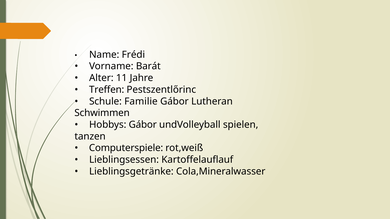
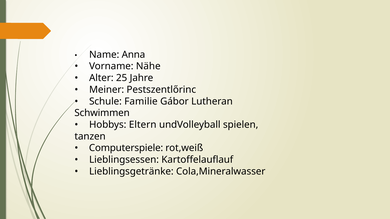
Frédi: Frédi -> Anna (133, 55)
Barát: Barát -> Nähe (148, 66)
11: 11 -> 25 (122, 78)
Treffen: Treffen -> Meiner (107, 90)
Hobbys Gábor: Gábor -> Eltern (143, 125)
